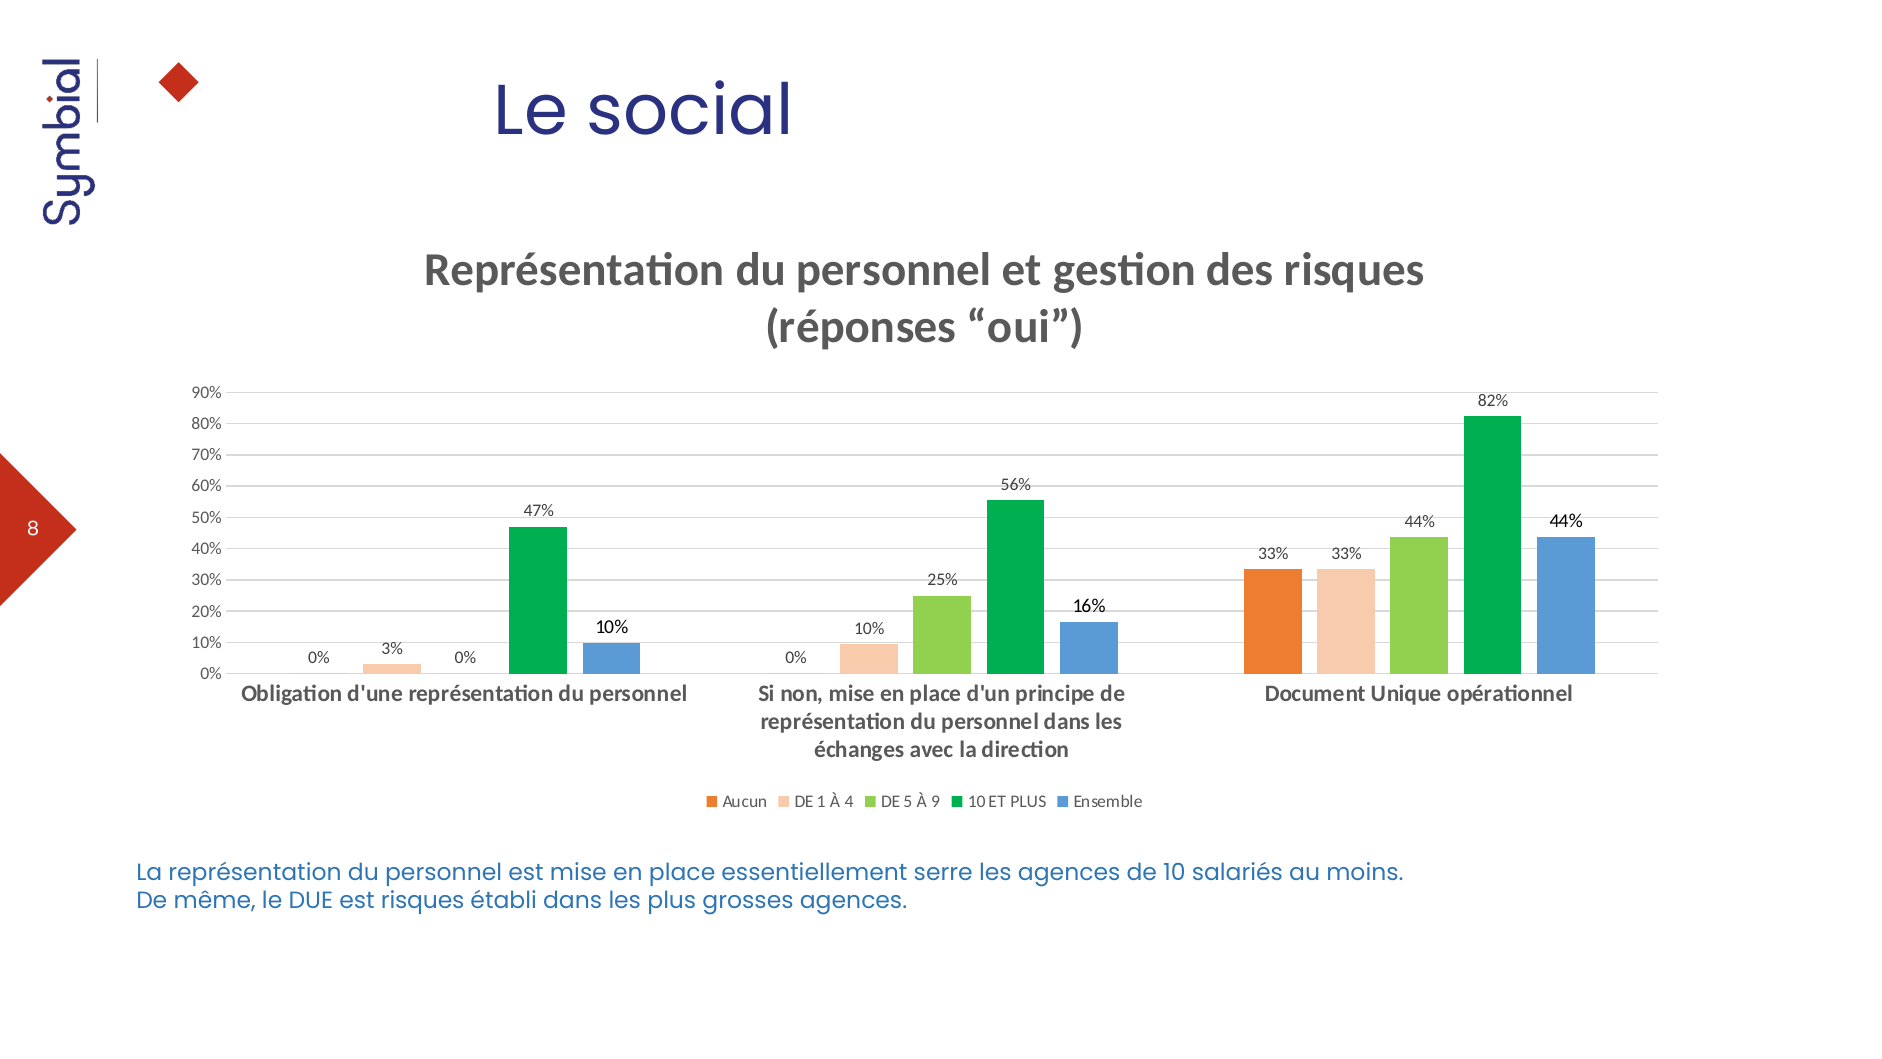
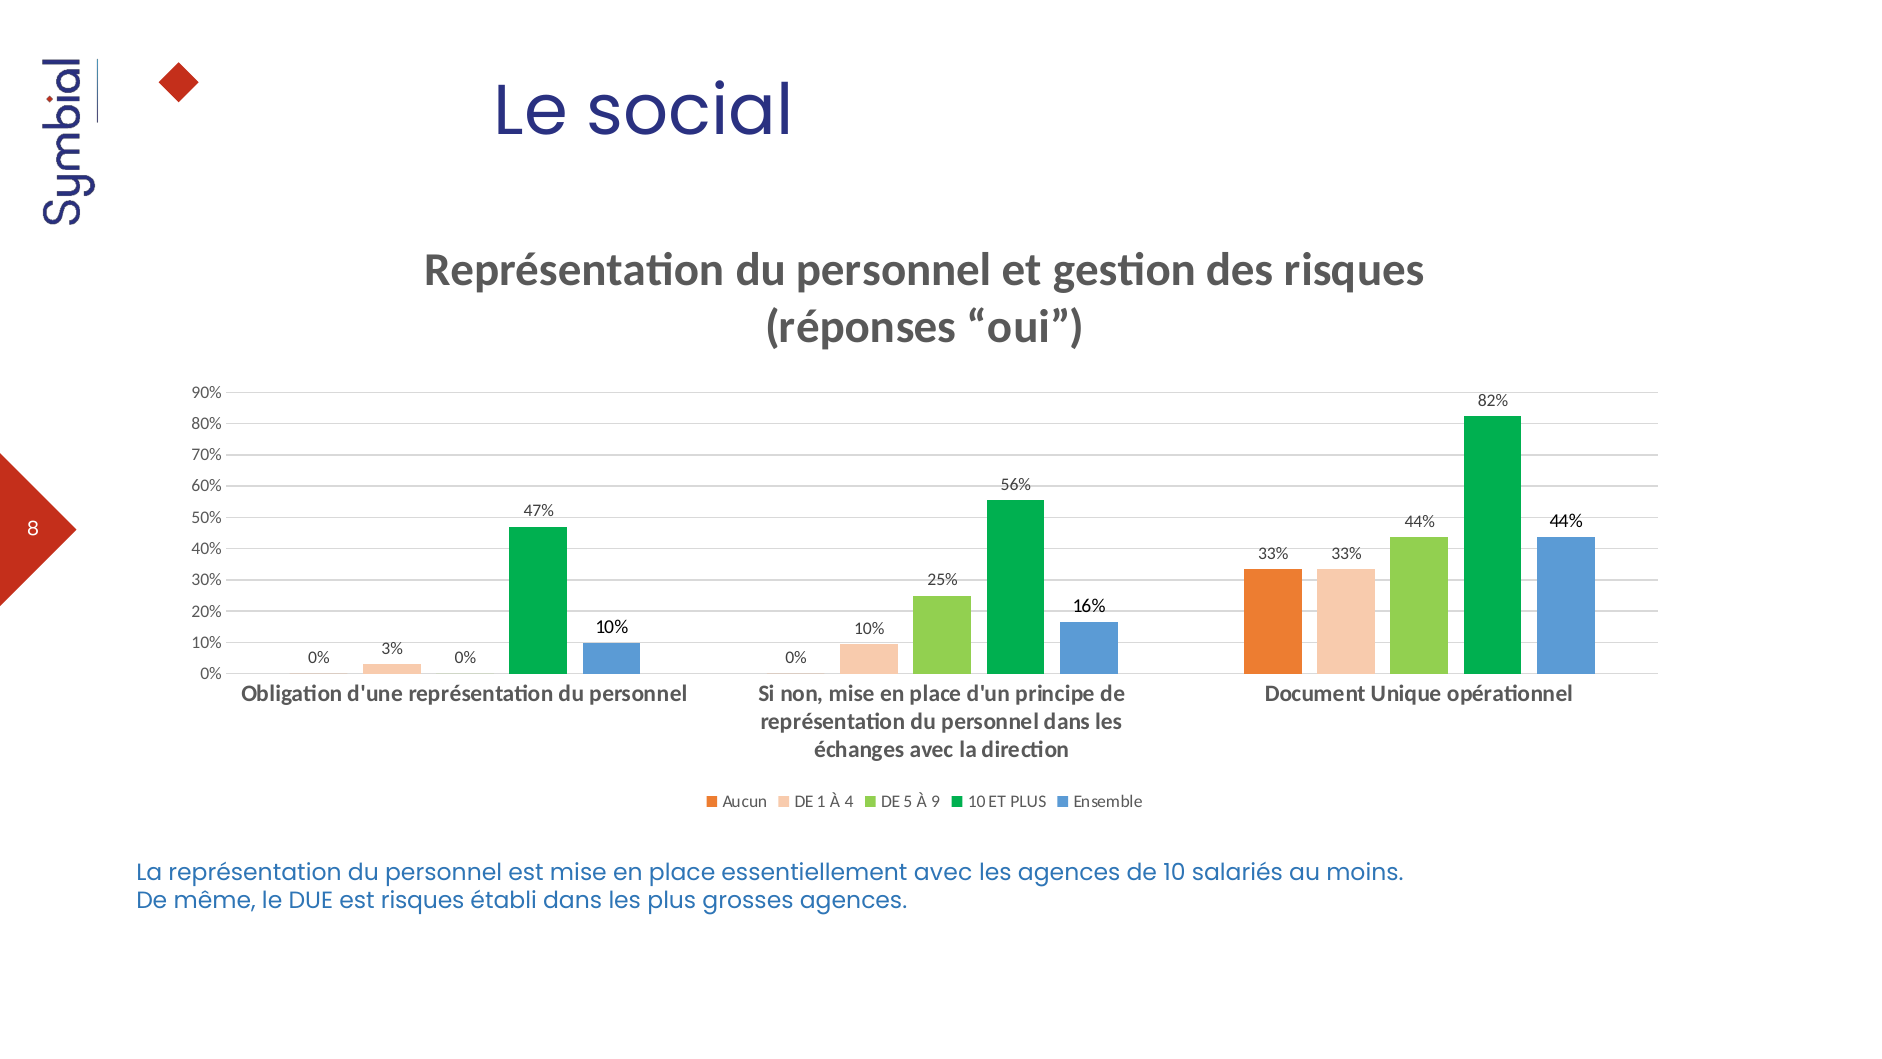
essentiellement serre: serre -> avec (943, 873)
